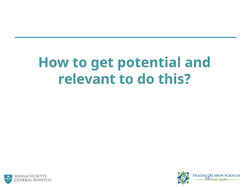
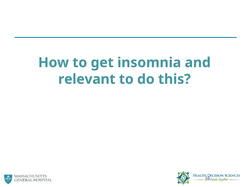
potential: potential -> insomnia (149, 63)
